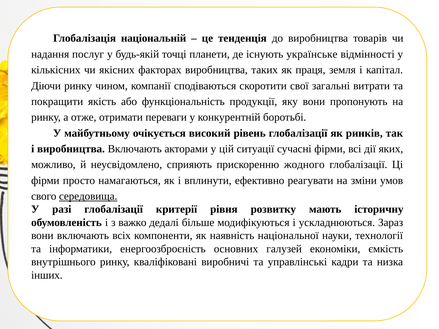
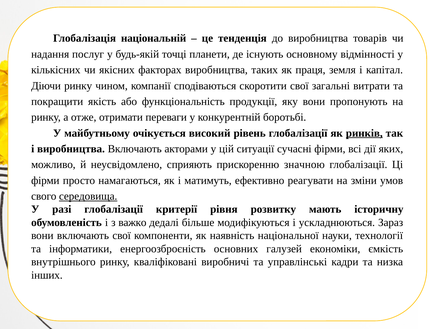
українське: українське -> основному (312, 54)
ринків underline: none -> present (364, 133)
жодного: жодного -> значною (304, 165)
вплинути: вплинути -> матимуть (208, 181)
включають всіх: всіх -> свої (122, 236)
